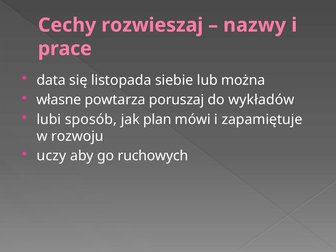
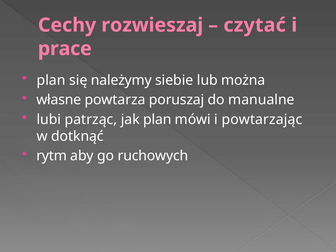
nazwy: nazwy -> czytać (255, 25)
data: data -> plan (51, 80)
listopada: listopada -> należymy (121, 80)
wykładów: wykładów -> manualne (261, 100)
sposób: sposób -> patrząc (91, 119)
zapamiętuje: zapamiętuje -> powtarzając (262, 119)
rozwoju: rozwoju -> dotknąć (77, 136)
uczy: uczy -> rytm (52, 156)
